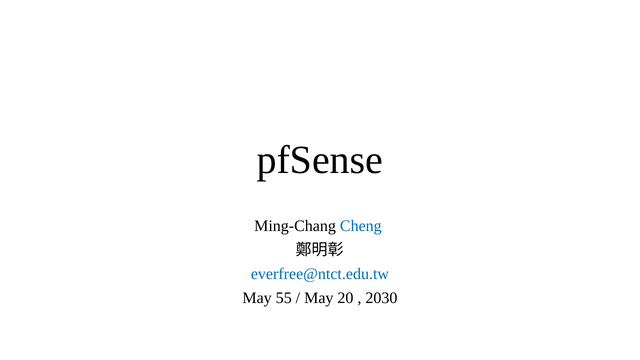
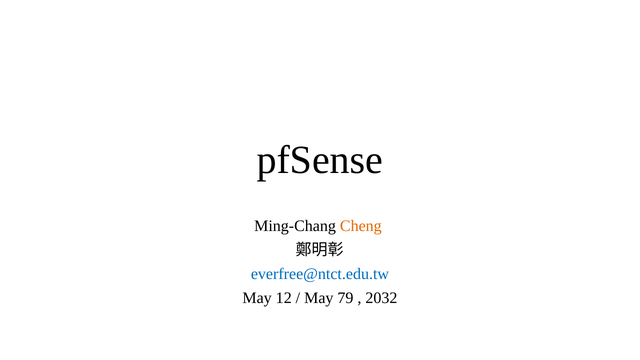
Cheng colour: blue -> orange (361, 226)
55: 55 -> 12 (284, 298)
20: 20 -> 79 (345, 298)
2030: 2030 -> 2032 (381, 298)
